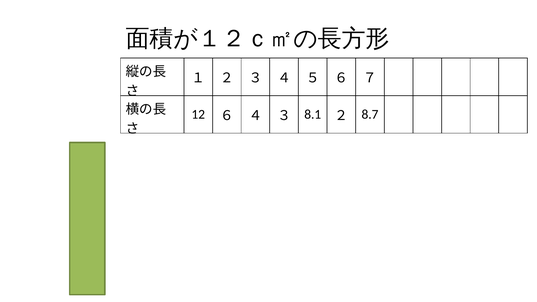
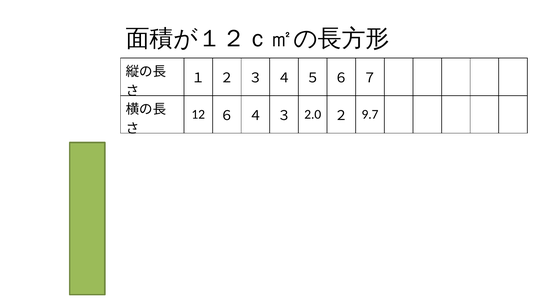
8.1: 8.1 -> 2.0 (313, 115)
8.7: 8.7 -> 9.7 (370, 115)
